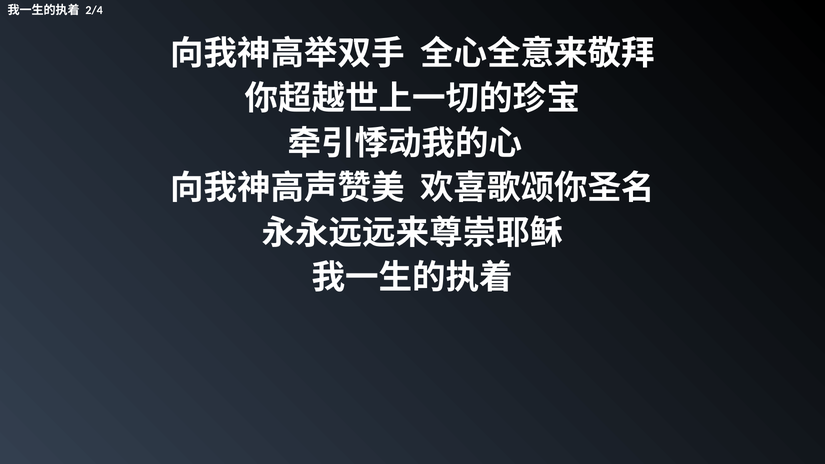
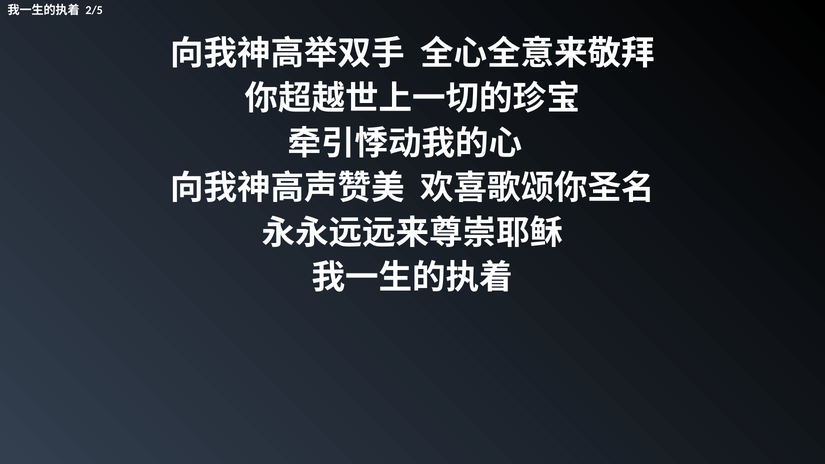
2/4: 2/4 -> 2/5 (94, 10)
